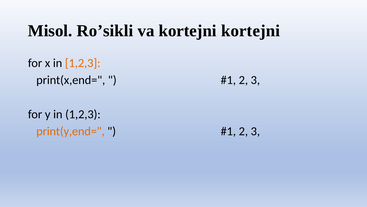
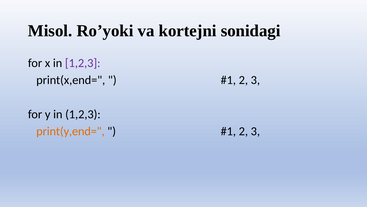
Ro’sikli: Ro’sikli -> Ro’yoki (105, 31)
kortejni kortejni: kortejni -> sonidagi (251, 31)
1,2,3 colour: orange -> purple (83, 63)
